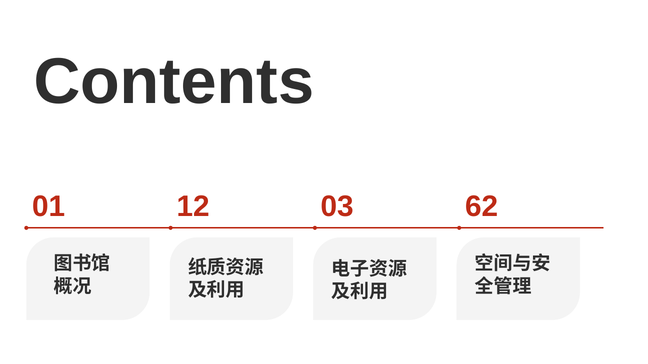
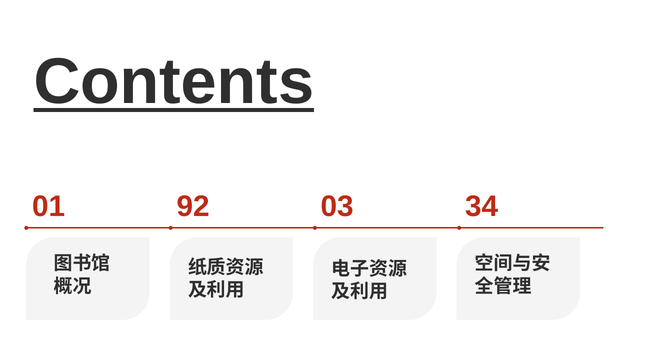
Contents underline: none -> present (174, 82)
12: 12 -> 92 (193, 207)
62: 62 -> 34 (482, 207)
